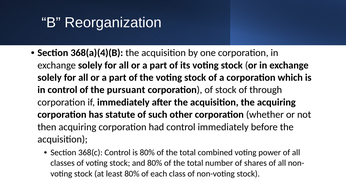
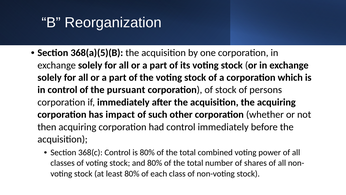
368(a)(4)(B: 368(a)(4)(B -> 368(a)(5)(B (97, 53)
through: through -> persons (266, 90)
statute: statute -> impact (120, 114)
